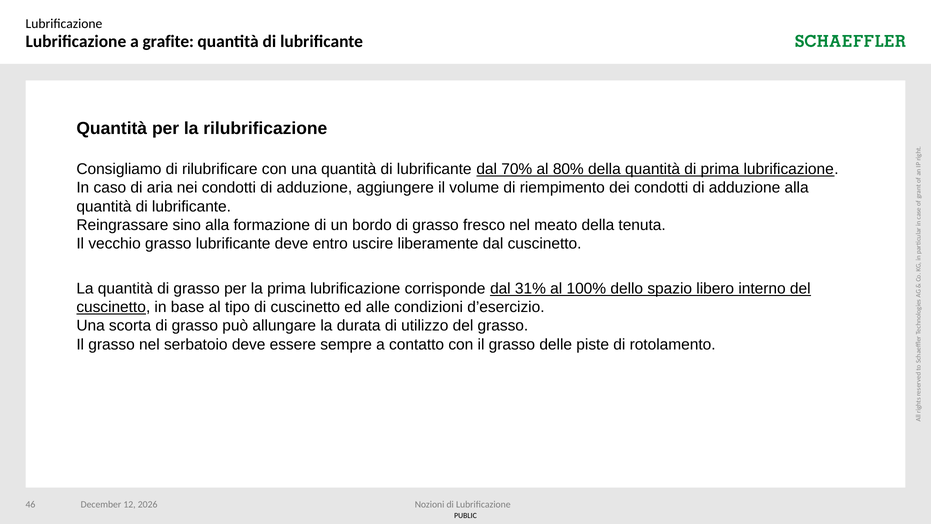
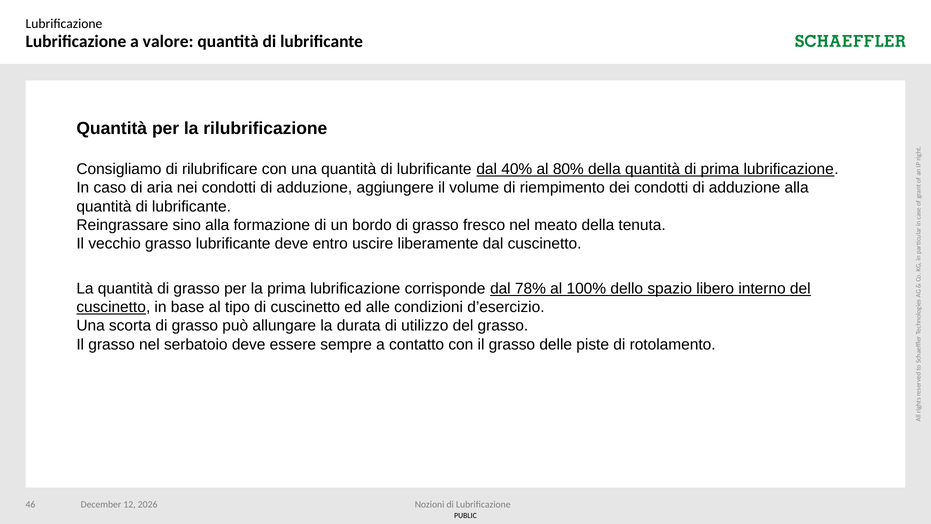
grafite: grafite -> valore (168, 42)
70%: 70% -> 40% (517, 169)
31%: 31% -> 78% (530, 288)
